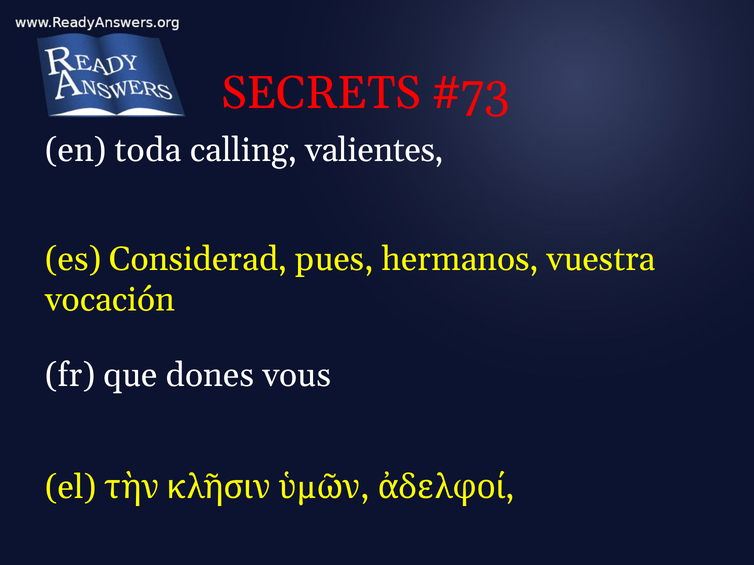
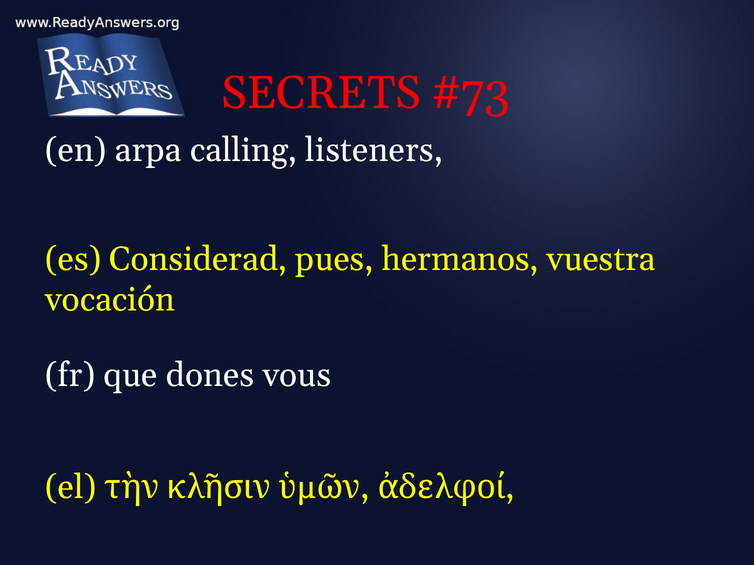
toda: toda -> arpa (148, 150)
valientes: valientes -> listeners (374, 150)
